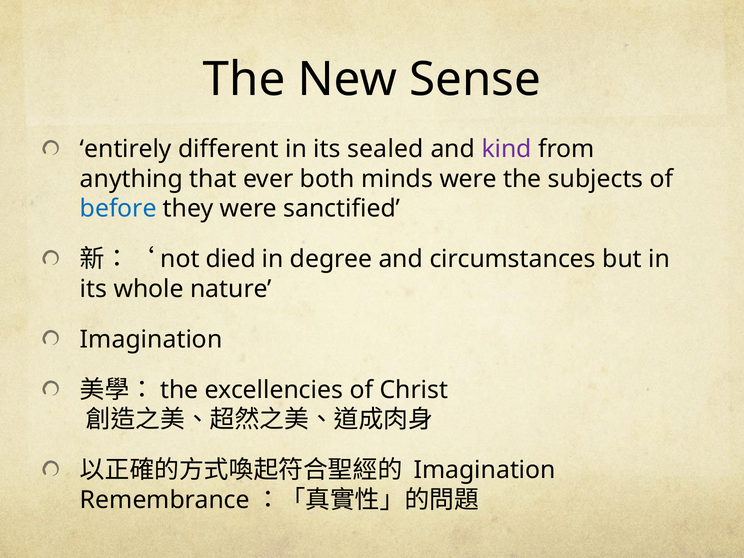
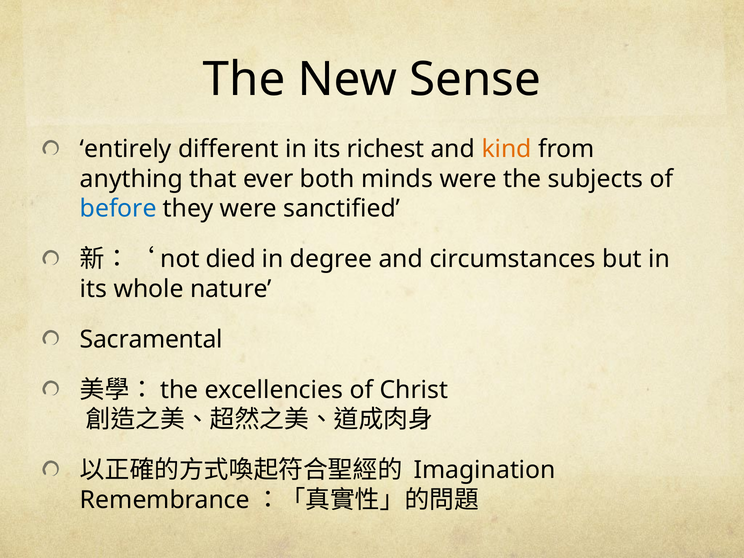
sealed: sealed -> richest (386, 149)
kind colour: purple -> orange (507, 149)
Imagination: Imagination -> Sacramental (151, 339)
